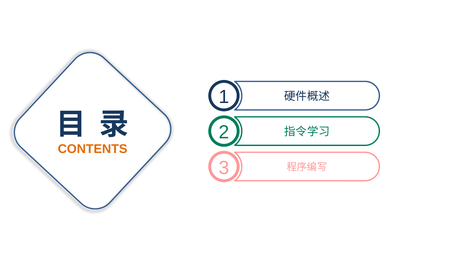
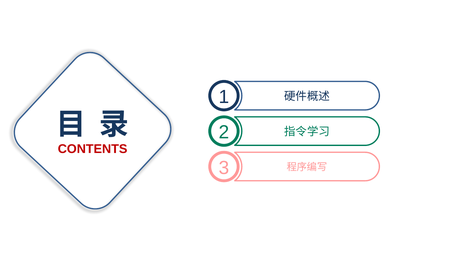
CONTENTS colour: orange -> red (93, 149)
